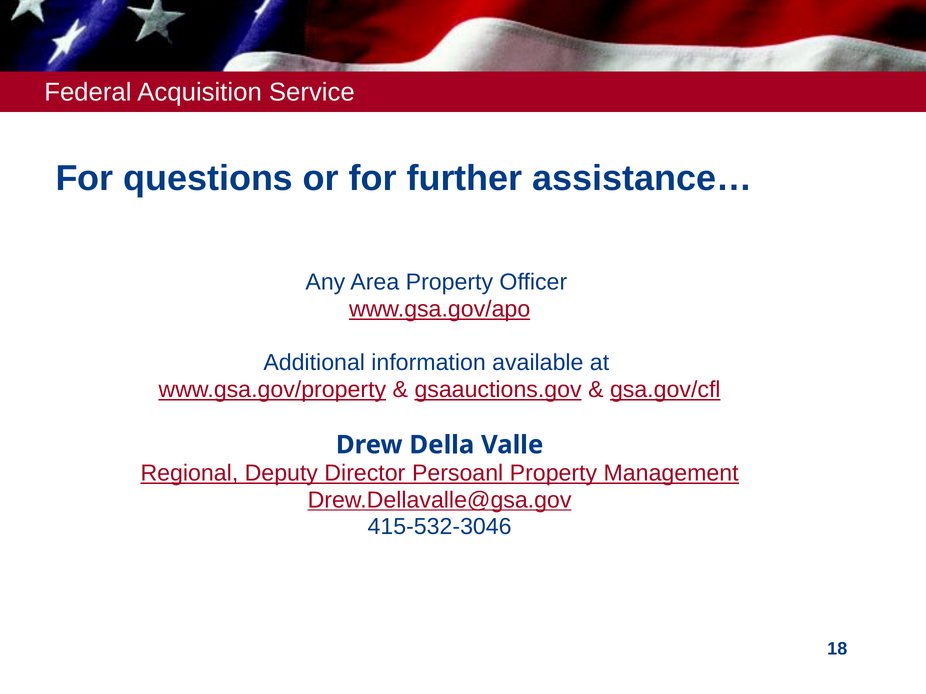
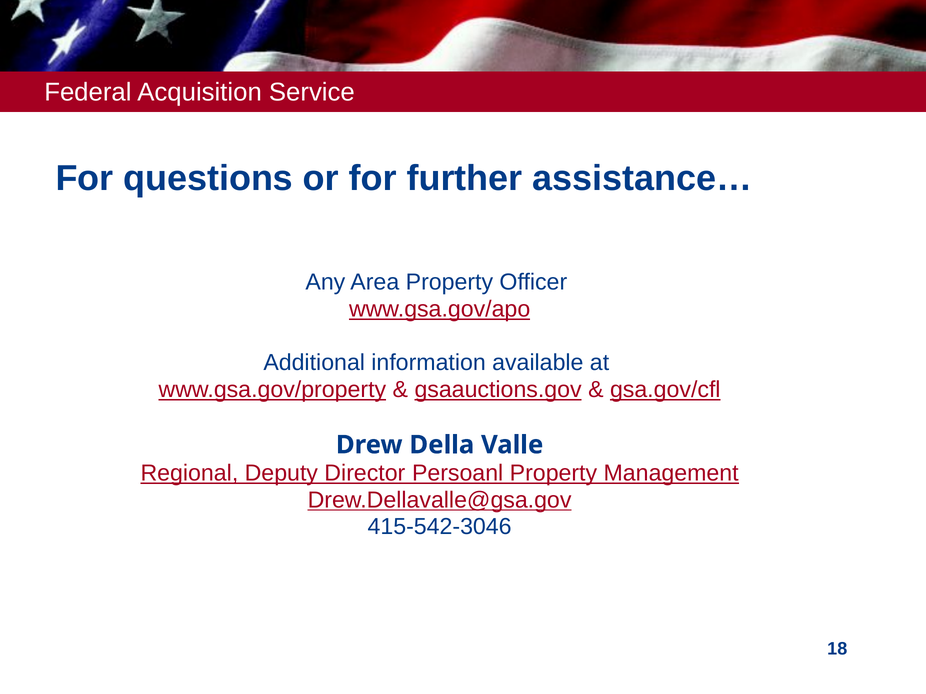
415-532-3046: 415-532-3046 -> 415-542-3046 (440, 527)
